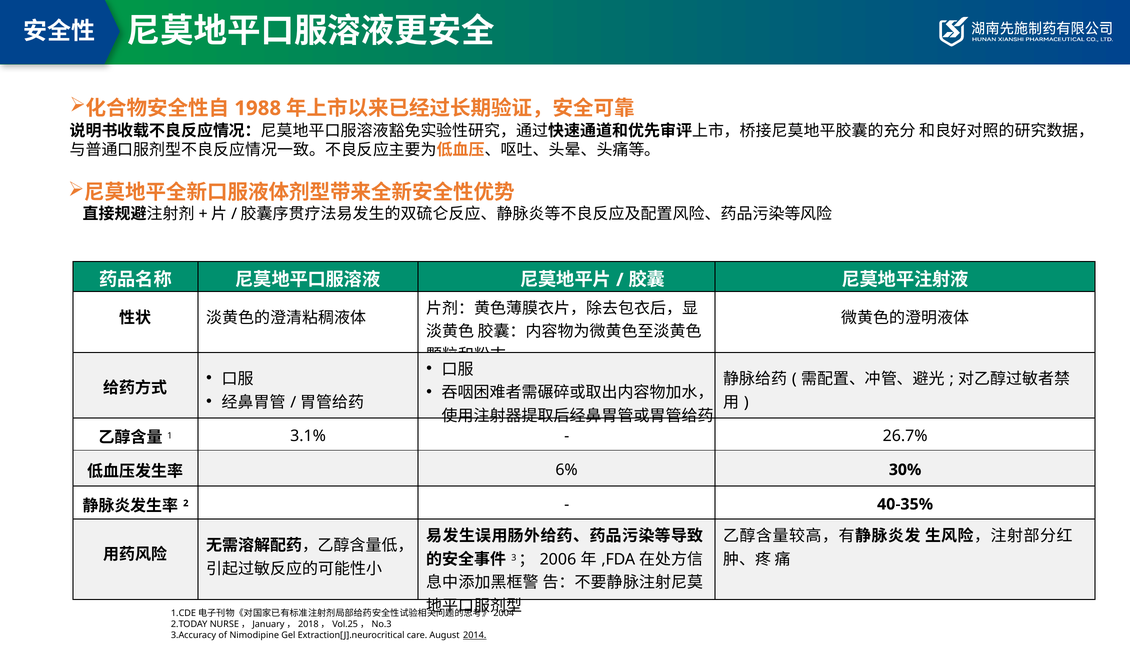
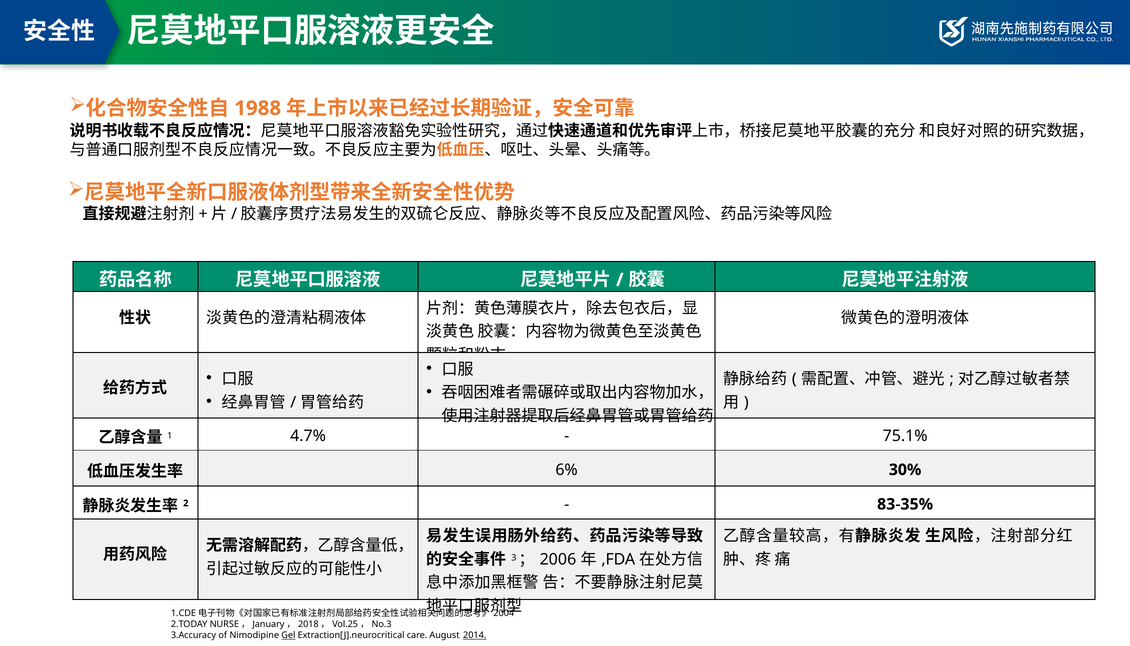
3.1%: 3.1% -> 4.7% (308, 436)
26.7%: 26.7% -> 75.1% (905, 436)
40-35%: 40-35% -> 83-35% (905, 504)
Gel underline: none -> present (288, 635)
